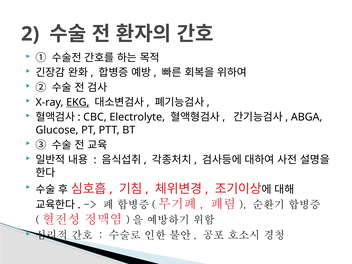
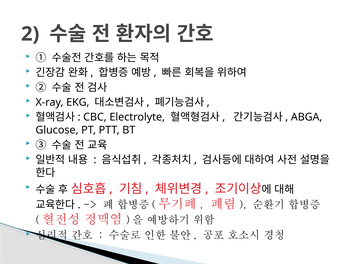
EKG underline: present -> none (78, 102)
